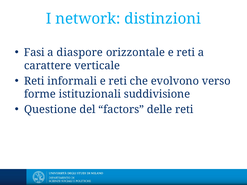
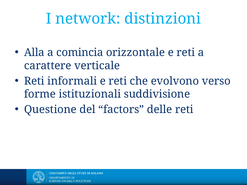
Fasi: Fasi -> Alla (34, 53)
diaspore: diaspore -> comincia (80, 53)
